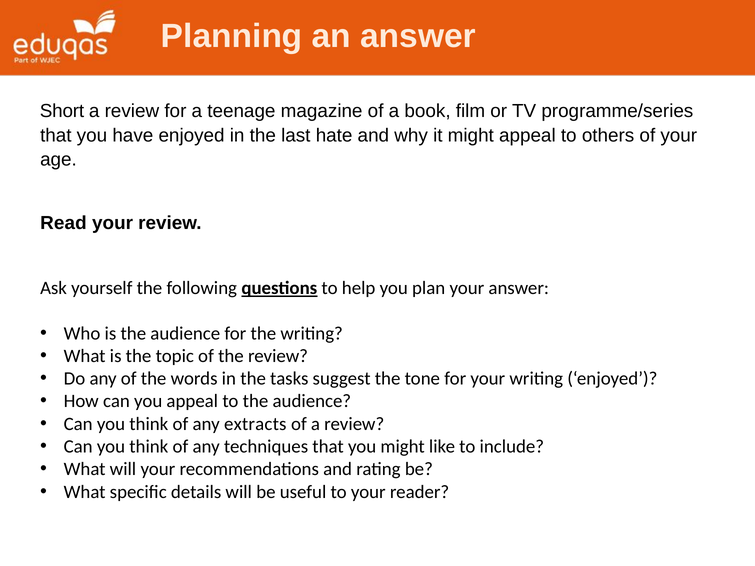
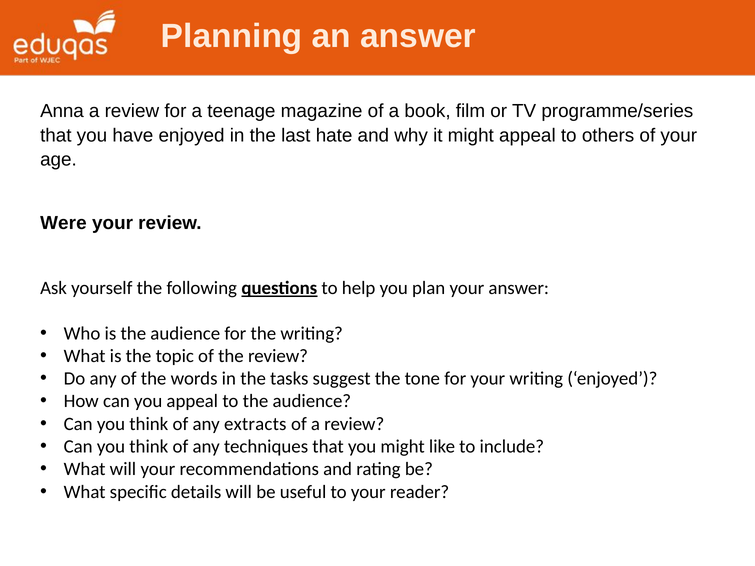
Short: Short -> Anna (62, 111)
Read: Read -> Were (63, 223)
